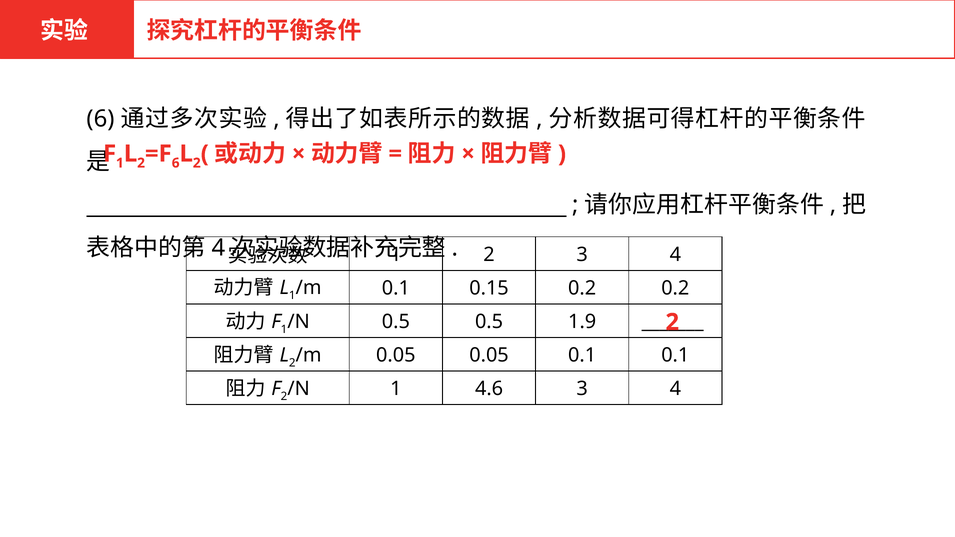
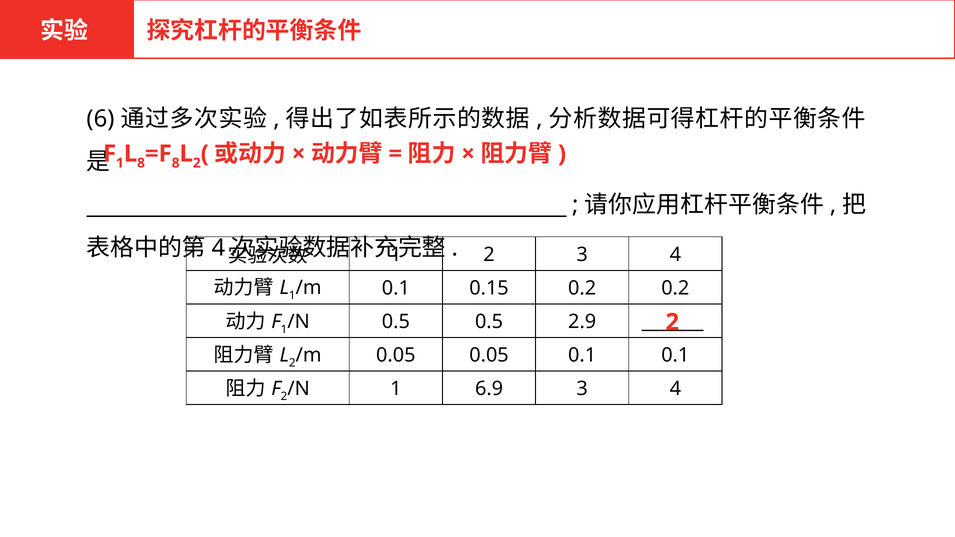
2: 2 -> 8 (141, 163)
6: 6 -> 8 (176, 163)
1.9: 1.9 -> 2.9 (582, 322)
4.6: 4.6 -> 6.9 (489, 389)
